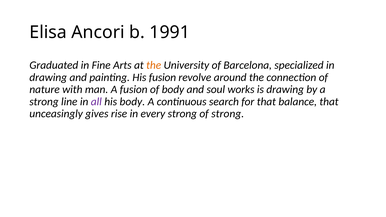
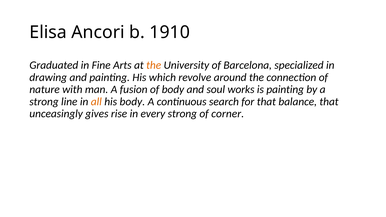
1991: 1991 -> 1910 (170, 32)
His fusion: fusion -> which (162, 77)
is drawing: drawing -> painting (285, 90)
all colour: purple -> orange (96, 102)
of strong: strong -> corner (228, 114)
